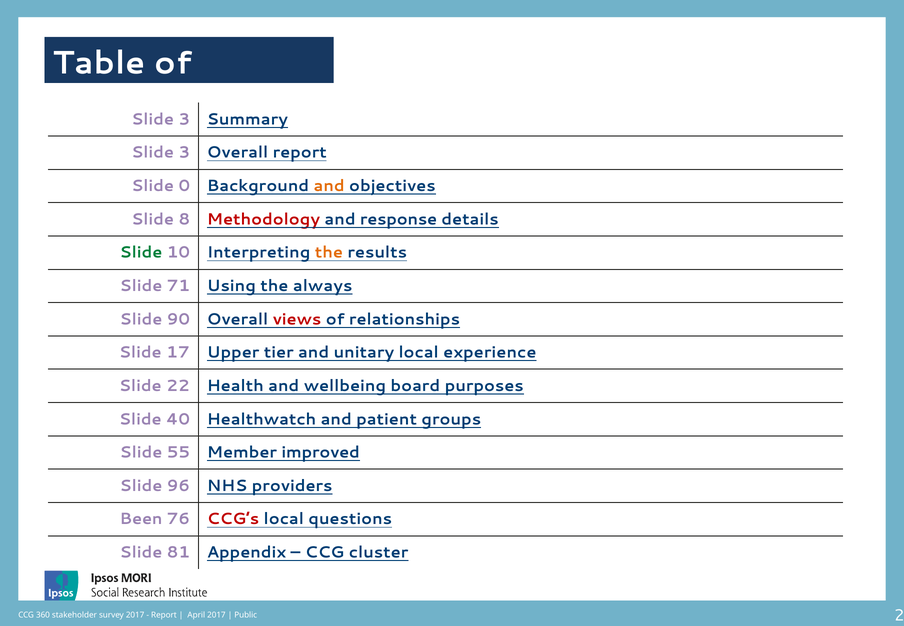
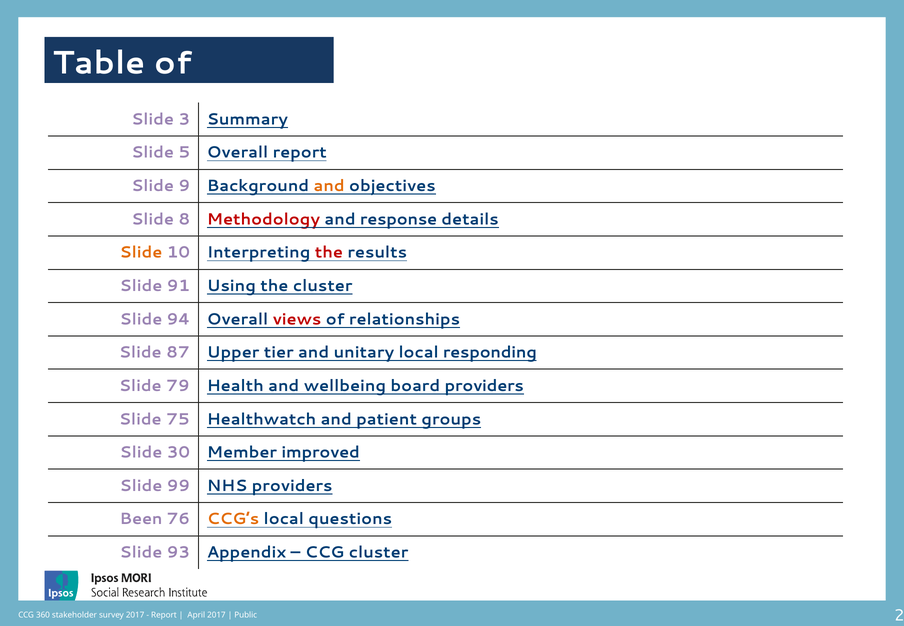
3: 3 -> 5 (184, 153)
0: 0 -> 9 (184, 186)
Slide colour: green -> orange (141, 253)
the colour: orange -> red (329, 253)
71: 71 -> 91 (178, 286)
the always: always -> cluster (323, 286)
90: 90 -> 94 (179, 319)
17: 17 -> 87 (178, 352)
experience: experience -> responding (490, 352)
22: 22 -> 79 (178, 386)
board purposes: purposes -> providers (484, 386)
40: 40 -> 75 (178, 419)
55: 55 -> 30 (178, 452)
96: 96 -> 99 (178, 486)
CCG’s colour: red -> orange (233, 519)
81: 81 -> 93 (178, 552)
